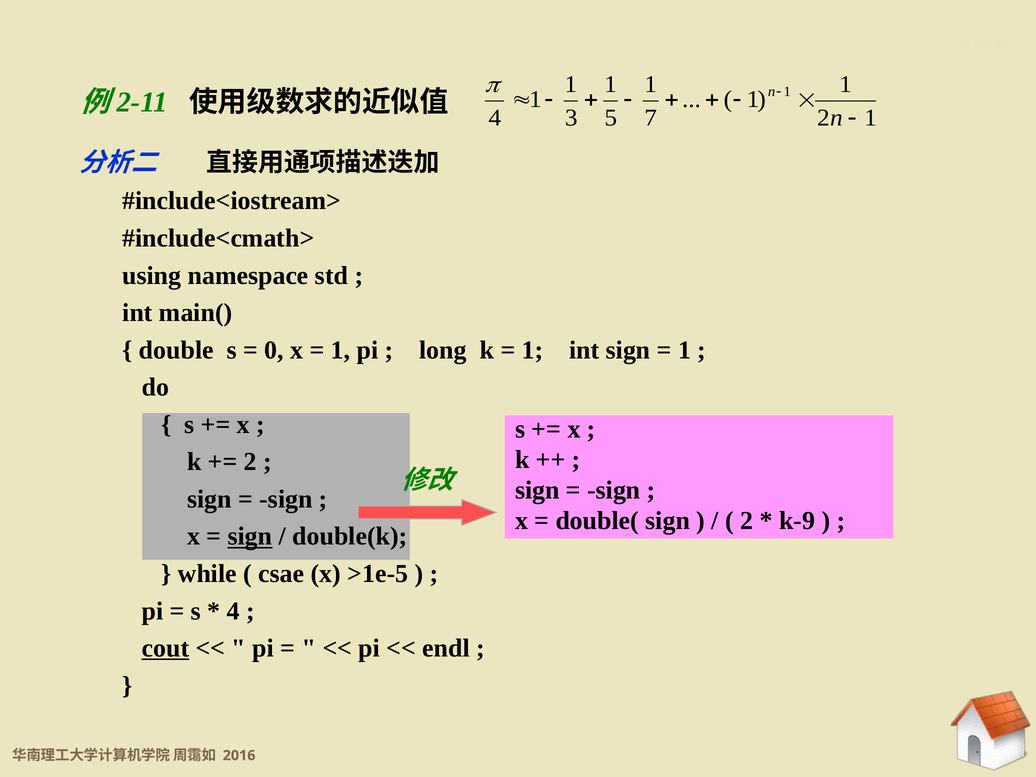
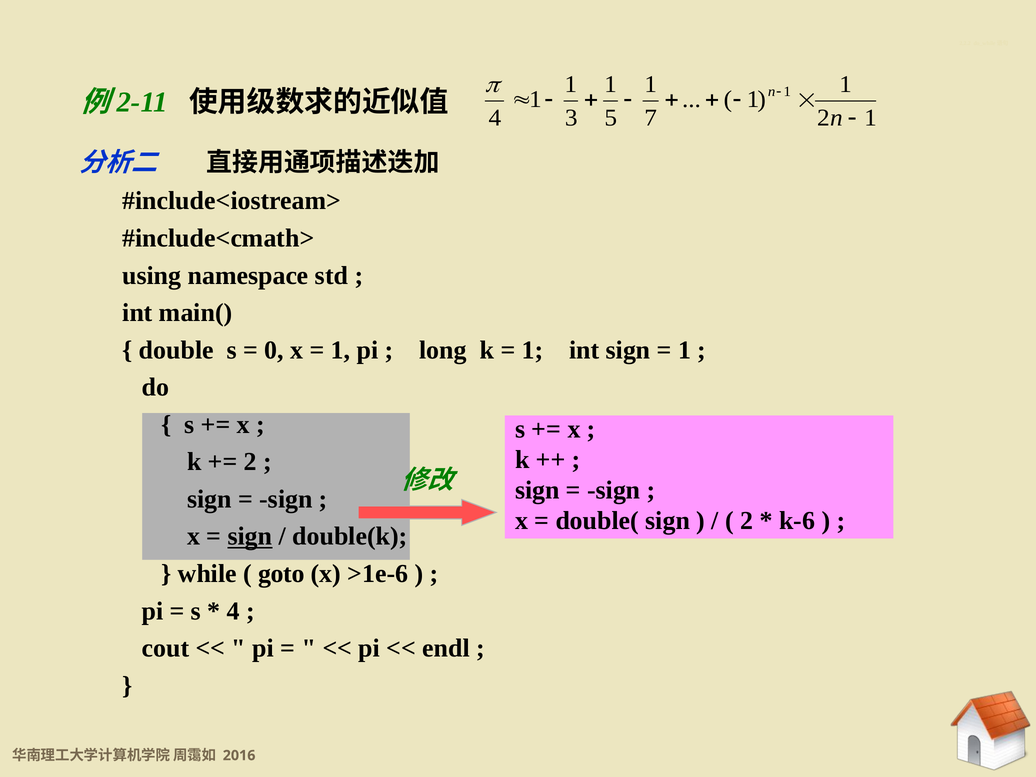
k-9: k-9 -> k-6 (797, 521)
csae: csae -> goto (281, 574)
>1e-5: >1e-5 -> >1e-6 (378, 574)
cout underline: present -> none (165, 648)
